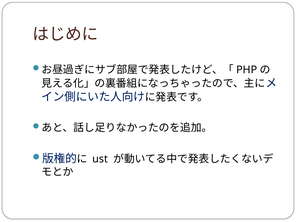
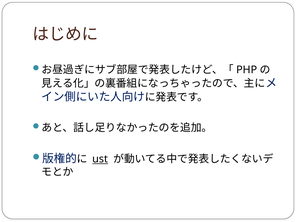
ust underline: none -> present (100, 159)
